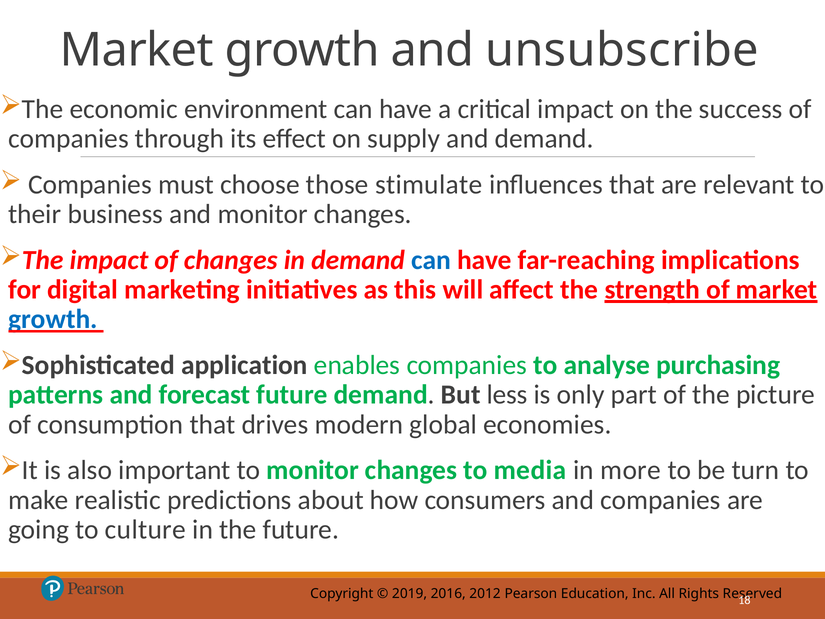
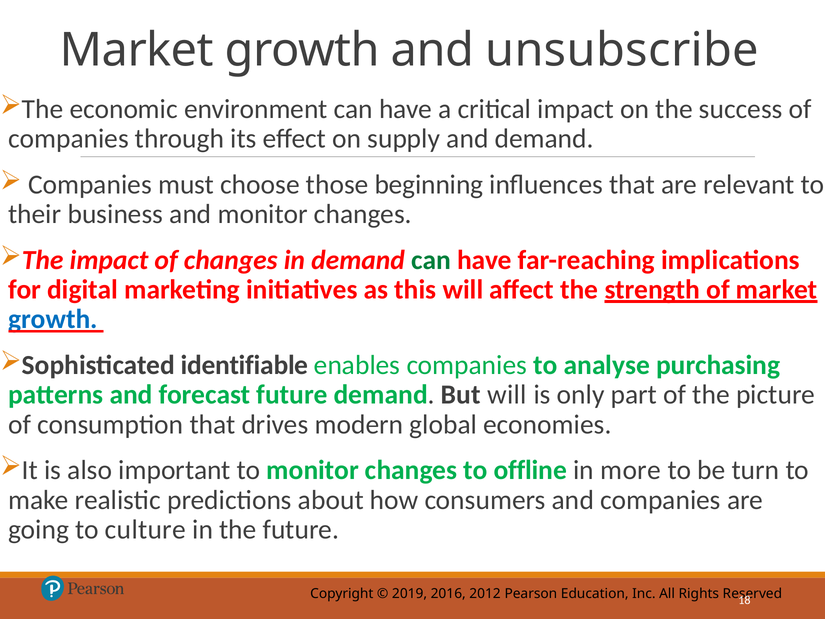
stimulate: stimulate -> beginning (429, 184)
can colour: blue -> green (431, 260)
application: application -> identifiable (244, 365)
But less: less -> will (507, 395)
media: media -> offline (530, 470)
